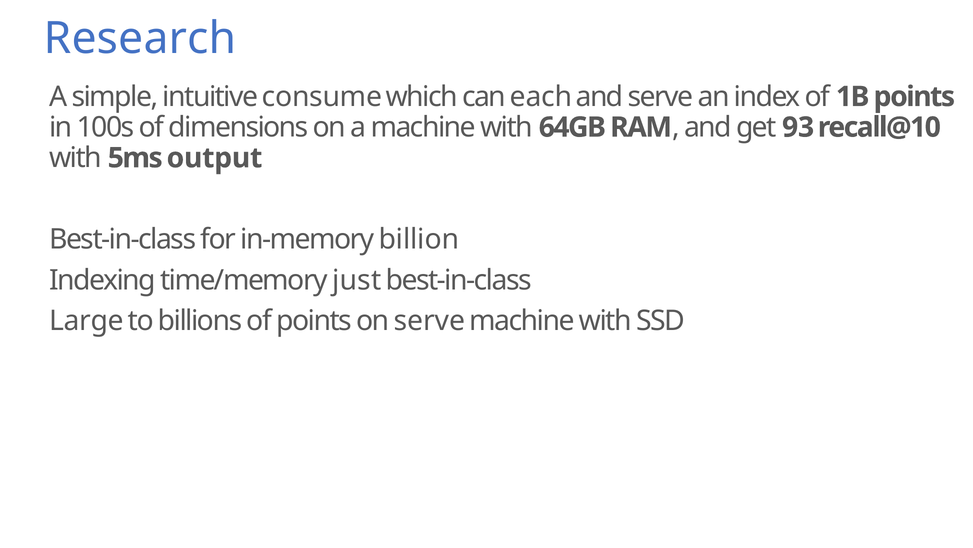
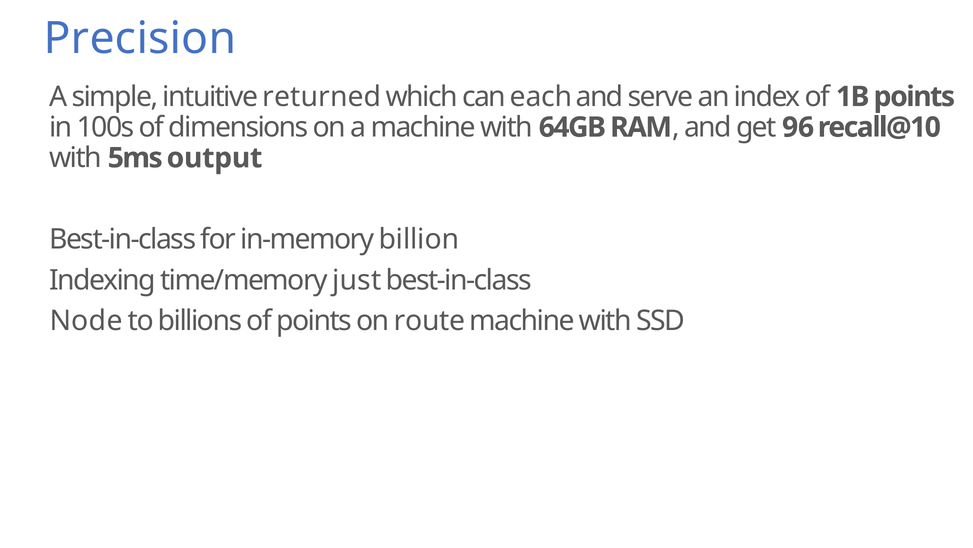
Research: Research -> Precision (140, 39)
consume: consume -> returned (322, 97)
93: 93 -> 96 (798, 127)
Large: Large -> Node (86, 321)
on serve: serve -> route (429, 321)
